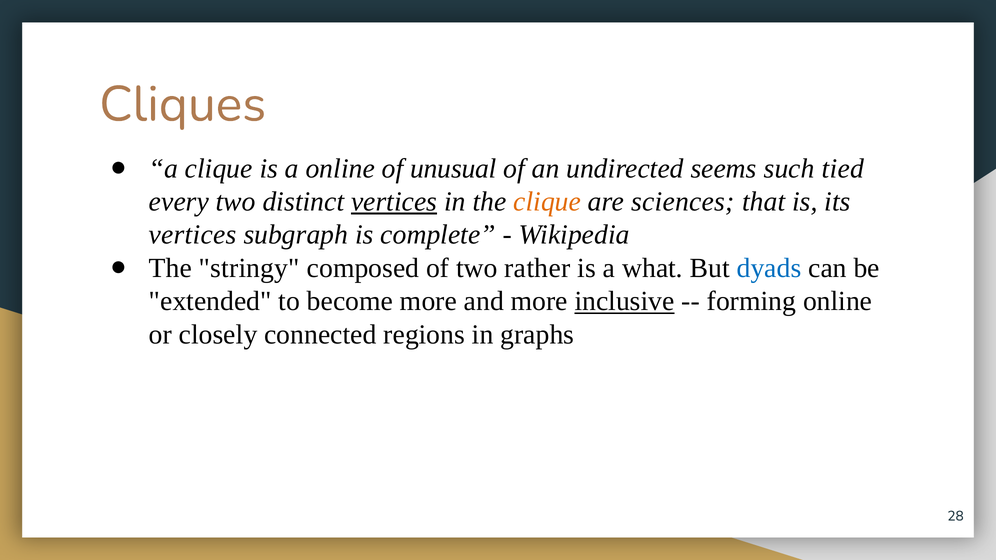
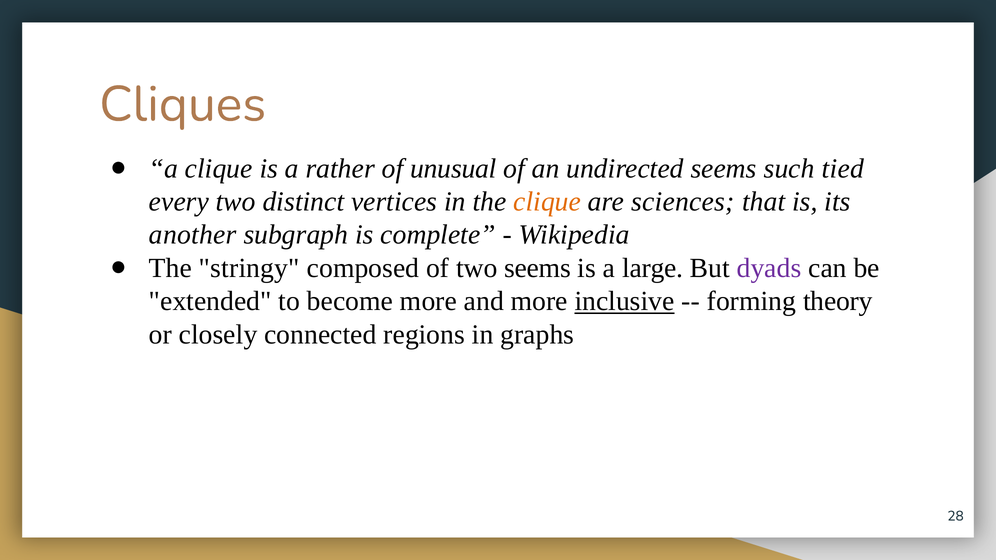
a online: online -> rather (340, 168)
vertices underline: present -> none (394, 202)
vertices: vertices -> another (193, 235)
two rather: rather -> seems (538, 268)
what: what -> large (653, 268)
dyads colour: blue -> purple (769, 268)
forming online: online -> theory (838, 301)
